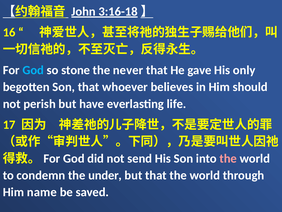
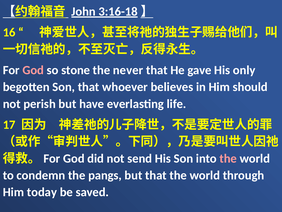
God colour: light blue -> pink (33, 70)
under: under -> pangs (105, 175)
name: name -> today (42, 192)
